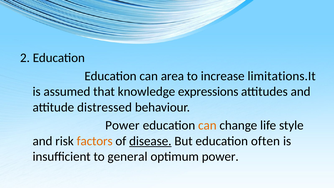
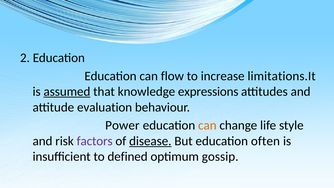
area: area -> flow (172, 76)
assumed underline: none -> present (67, 92)
distressed: distressed -> evaluation (105, 107)
factors colour: orange -> purple (95, 141)
general: general -> defined (128, 157)
optimum power: power -> gossip (220, 157)
